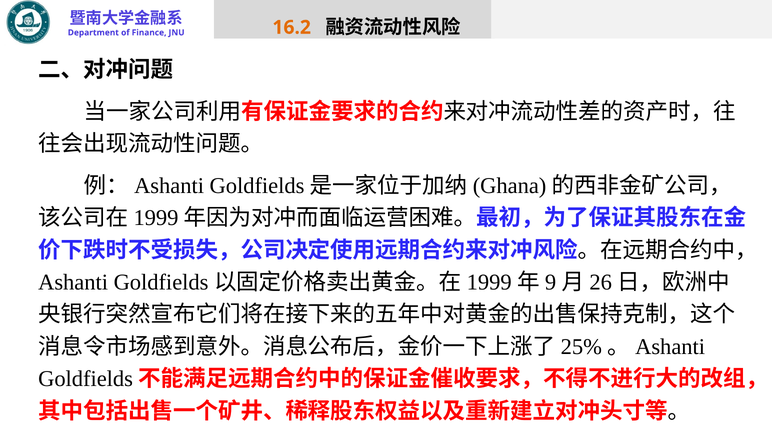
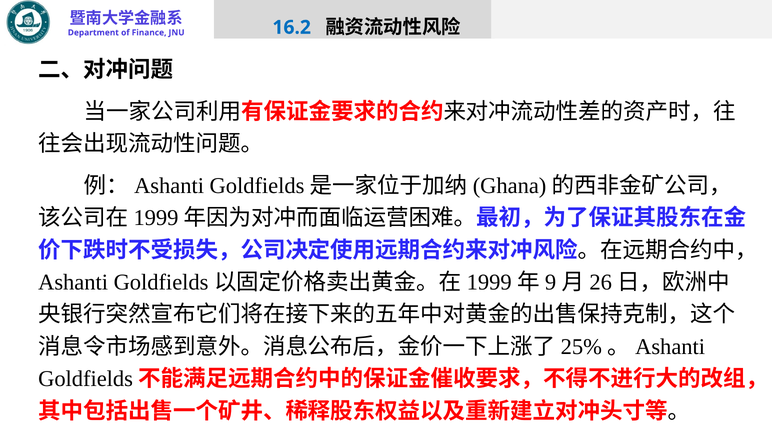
16.2 colour: orange -> blue (292, 27)
